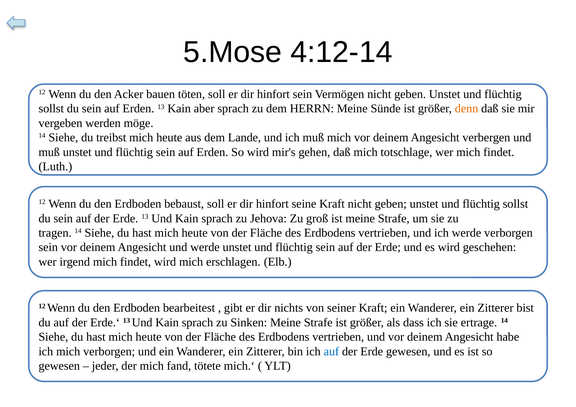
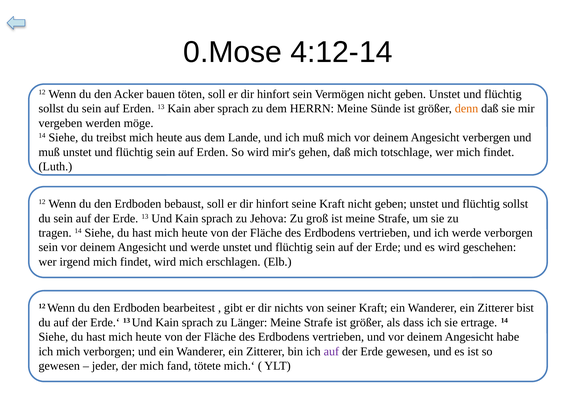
5.Mose: 5.Mose -> 0.Mose (233, 52)
Sinken: Sinken -> Länger (249, 323)
auf colour: blue -> purple (331, 352)
